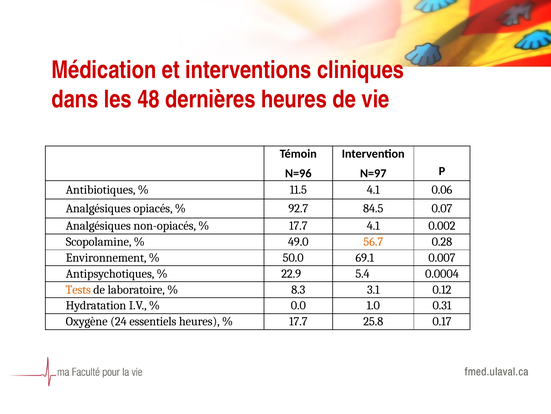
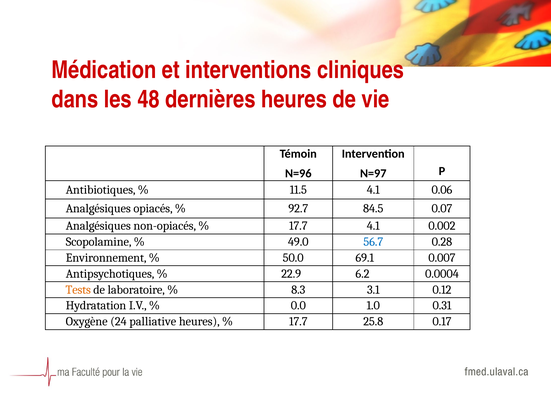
56.7 colour: orange -> blue (373, 241)
5.4: 5.4 -> 6.2 (362, 273)
essentiels: essentiels -> palliative (153, 321)
